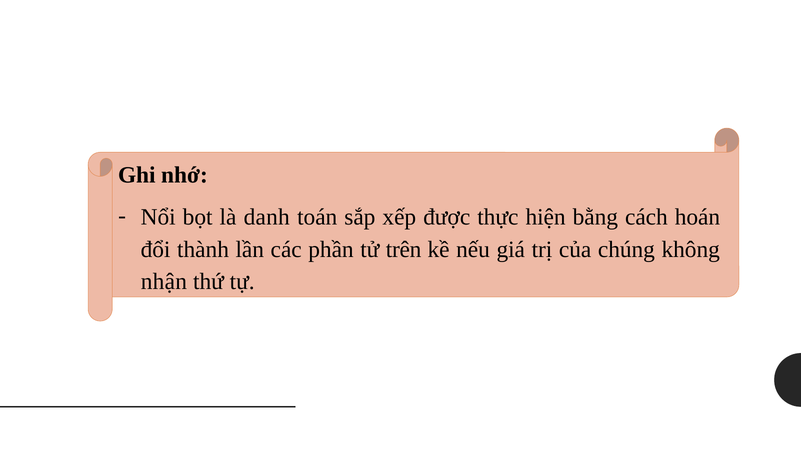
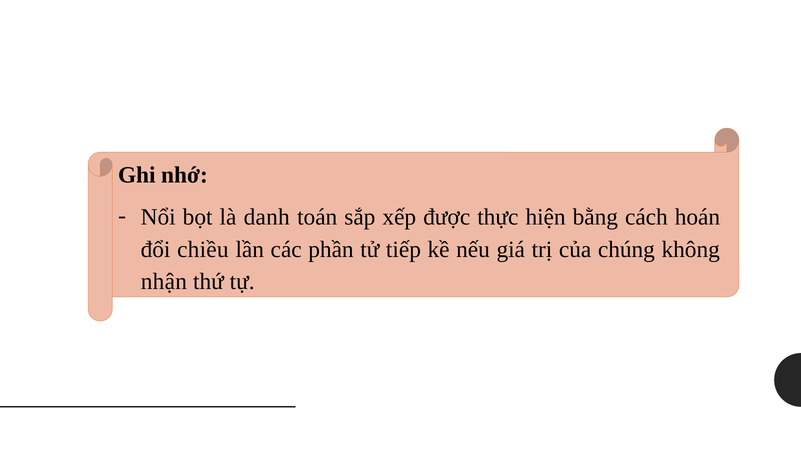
thành: thành -> chiều (203, 250)
trên: trên -> tiếp (403, 250)
